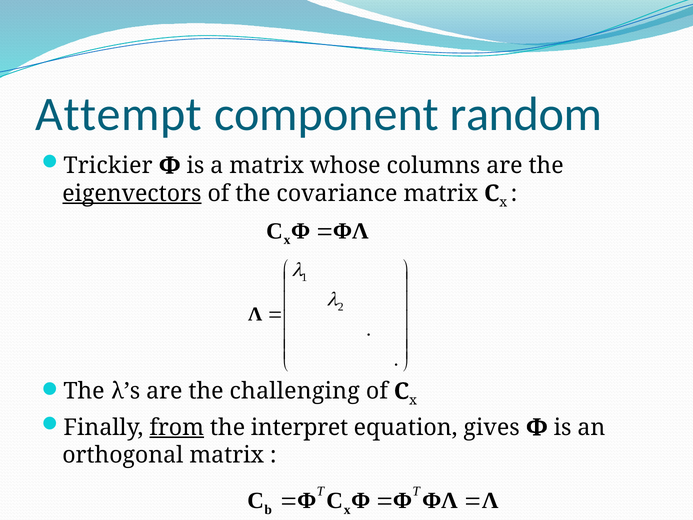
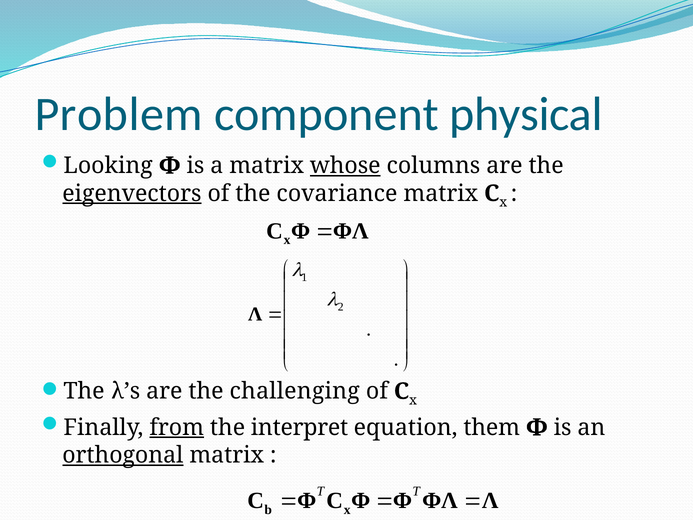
Attempt: Attempt -> Problem (119, 115)
random: random -> physical (526, 115)
Trickier: Trickier -> Looking (108, 166)
whose underline: none -> present (345, 166)
gives: gives -> them (492, 427)
orthogonal underline: none -> present (123, 455)
